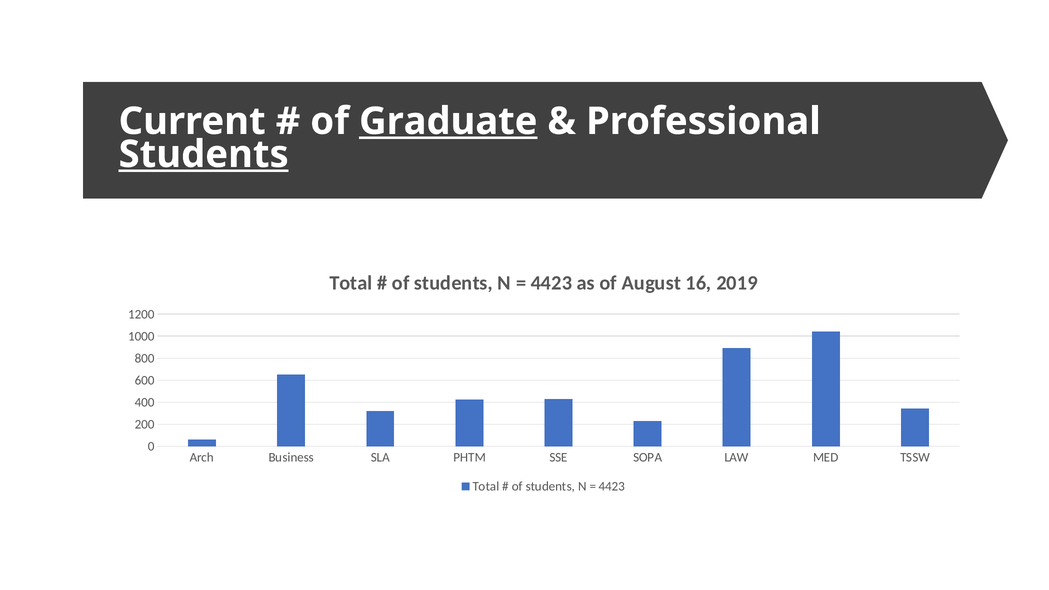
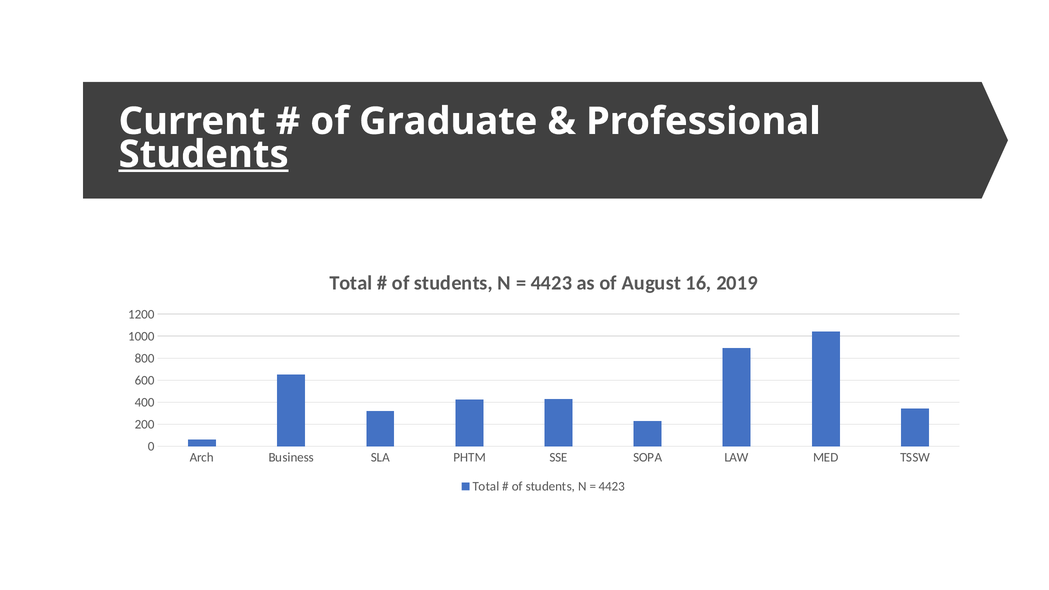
Graduate underline: present -> none (448, 121)
